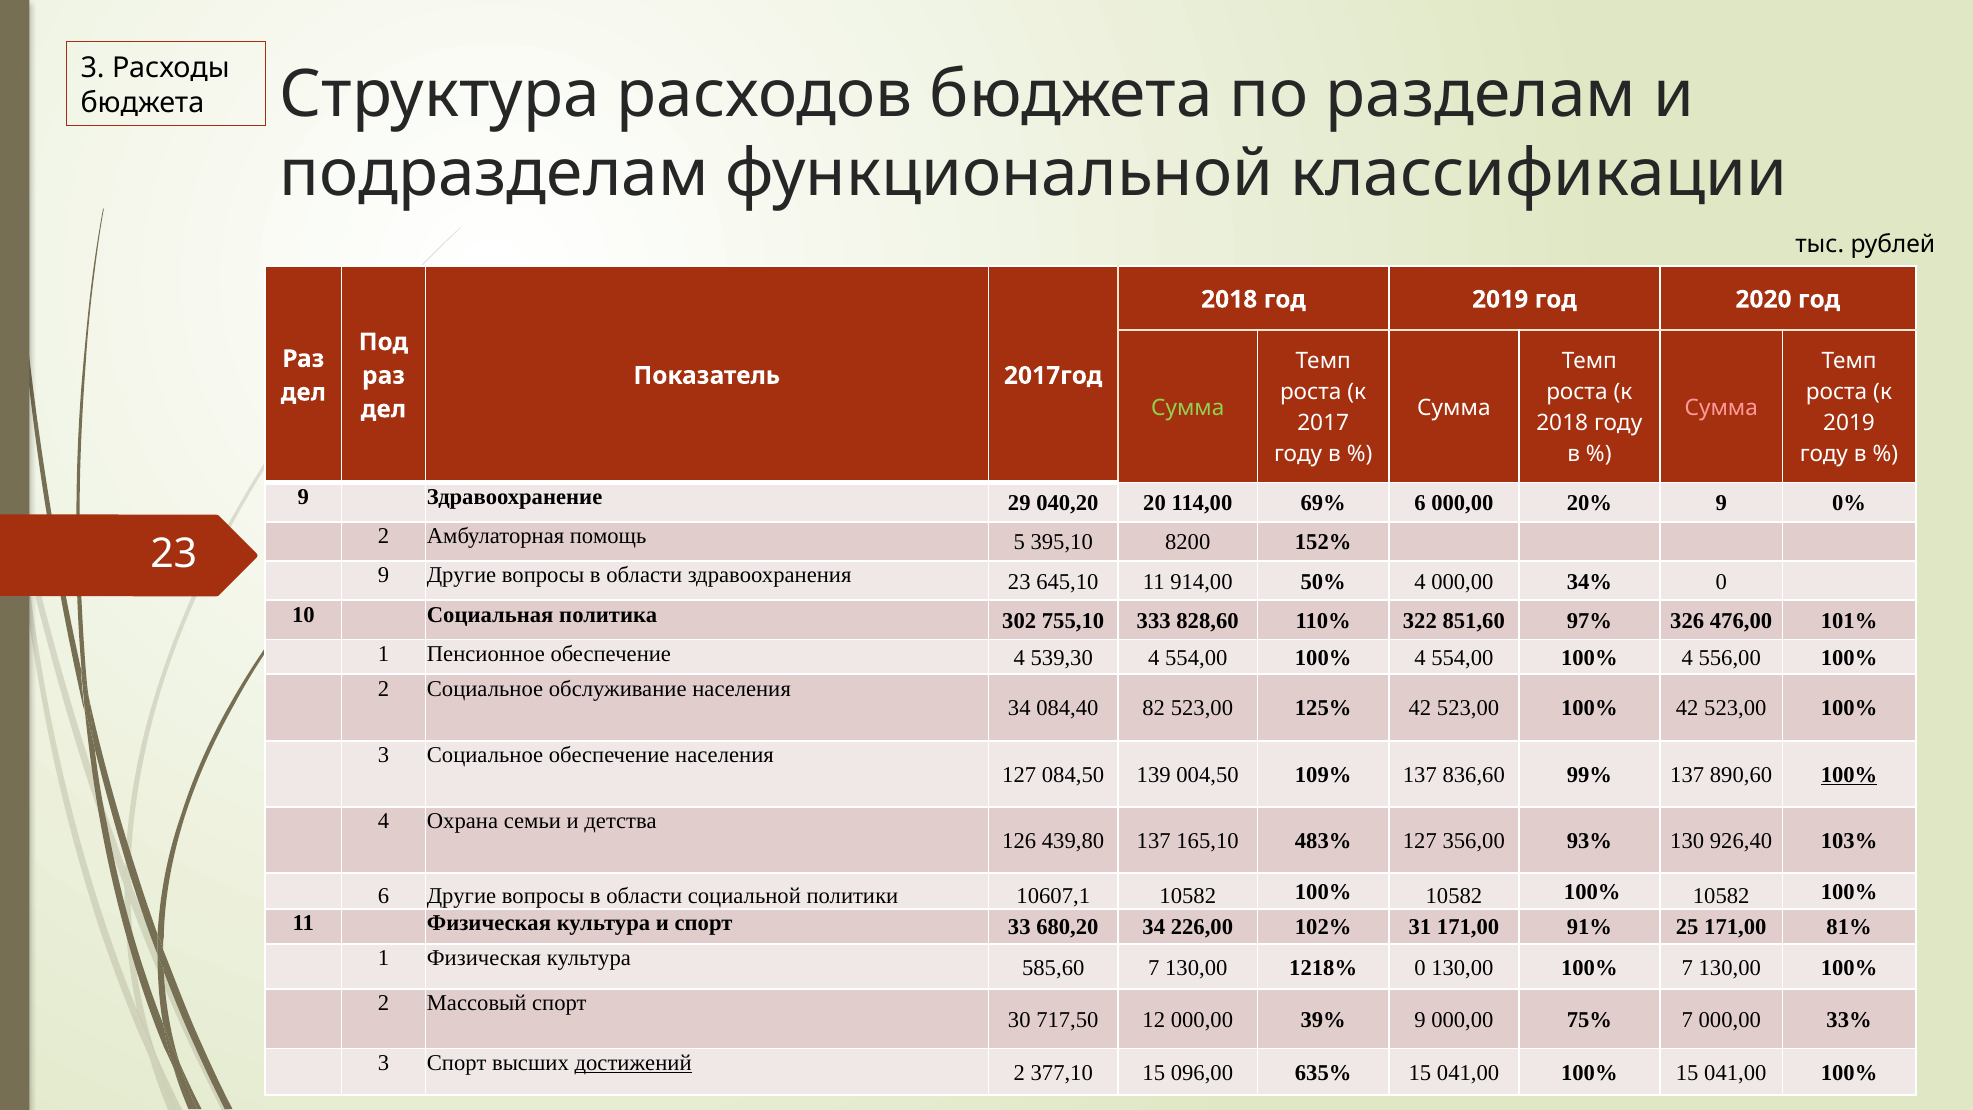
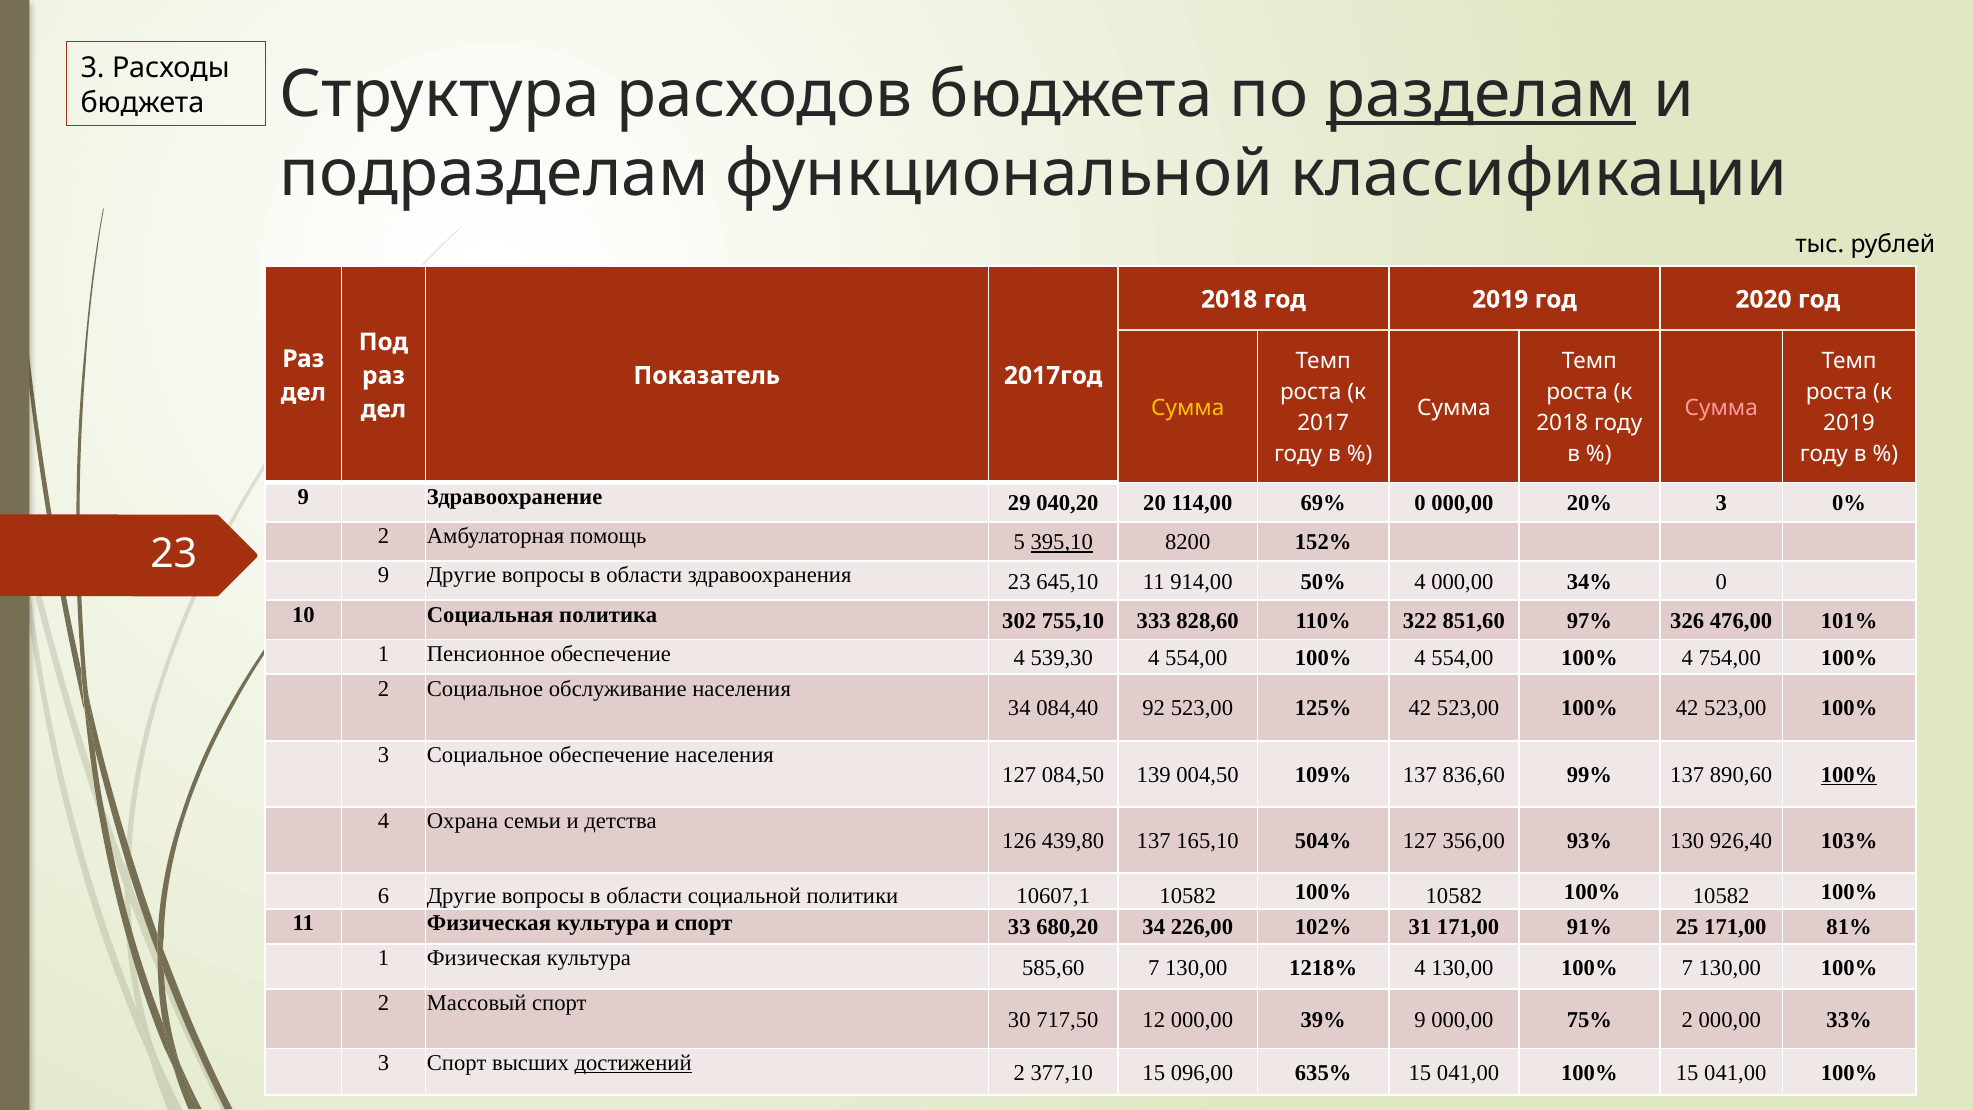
разделам underline: none -> present (1481, 95)
Сумма colour: light green -> yellow (1188, 408)
69% 6: 6 -> 0 (1420, 503)
20% 9: 9 -> 3 (1721, 503)
395,10 underline: none -> present (1062, 542)
556,00: 556,00 -> 754,00 (1730, 658)
82: 82 -> 92 (1154, 708)
483%: 483% -> 504% (1323, 841)
1218% 0: 0 -> 4 (1420, 967)
75% 7: 7 -> 2 (1687, 1020)
